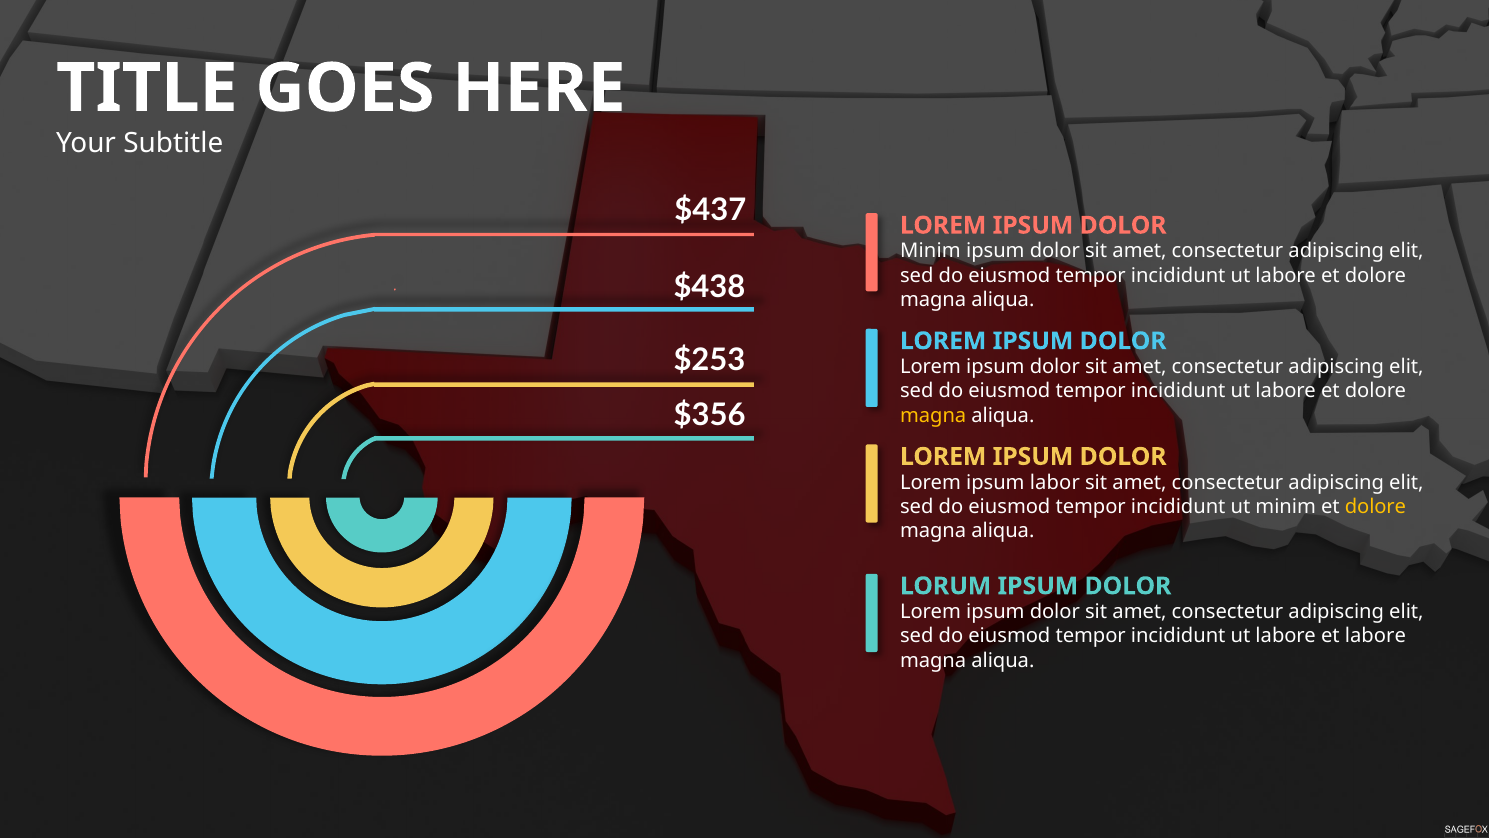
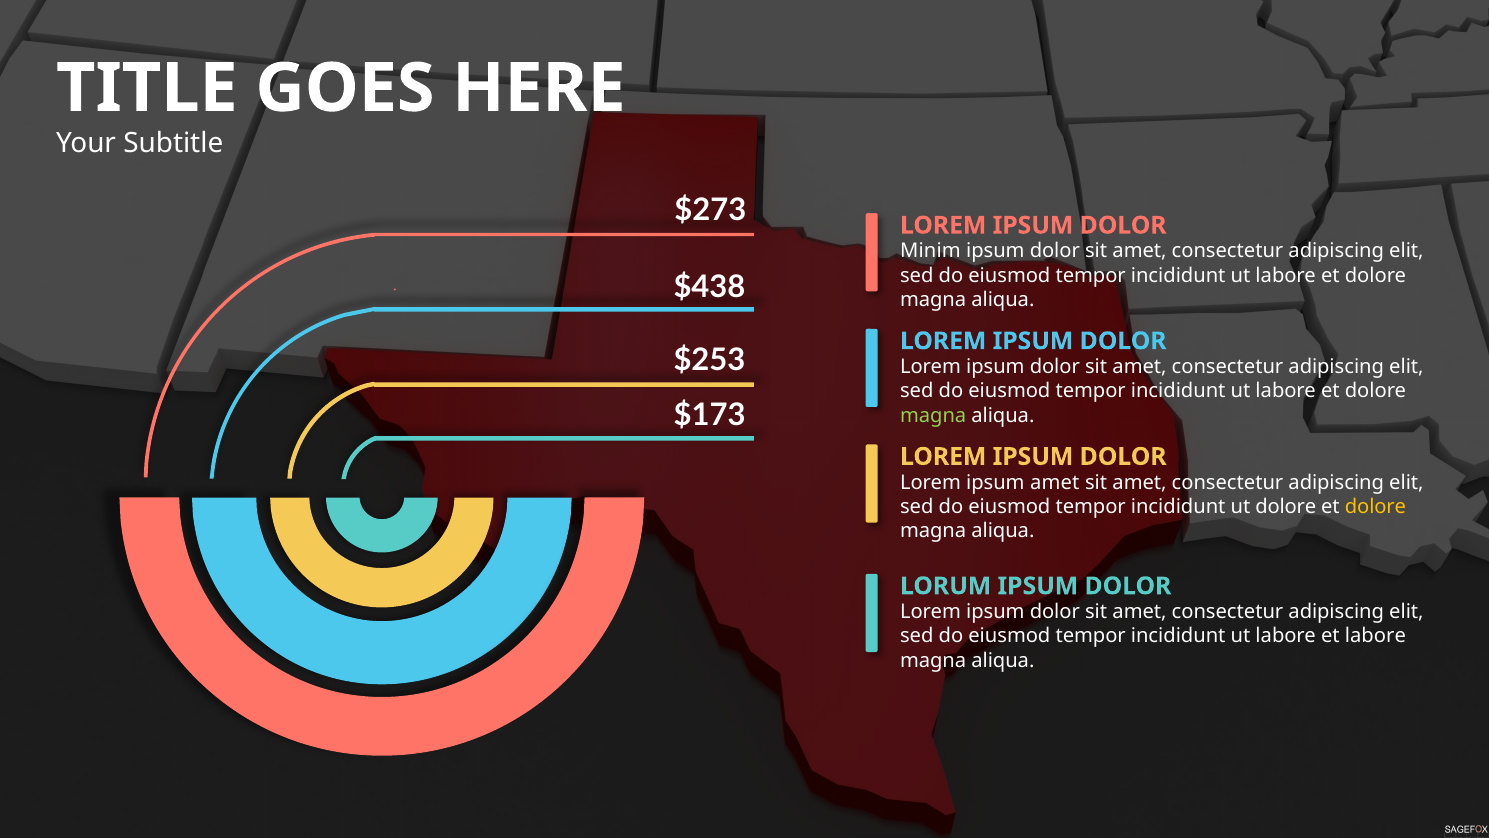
$437: $437 -> $273 (710, 210)
$356: $356 -> $173 (710, 415)
magna colour: yellow -> light green (933, 415)
ipsum labor: labor -> amet (1055, 482)
ut minim: minim -> dolore (1286, 507)
